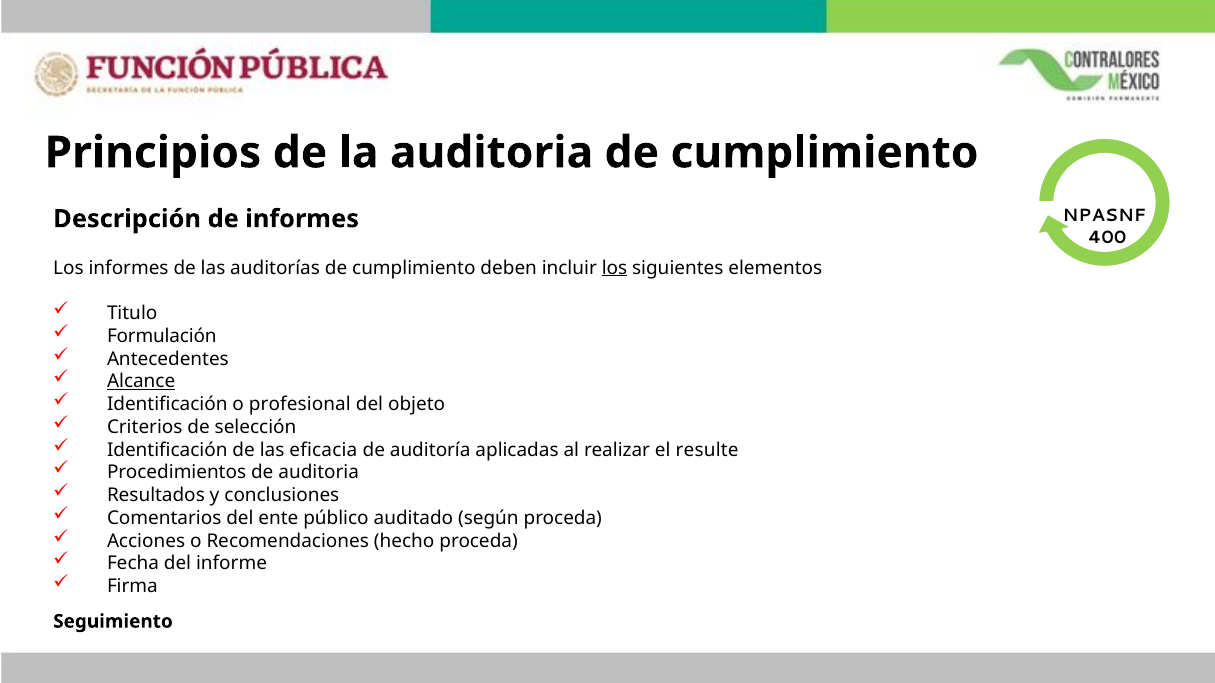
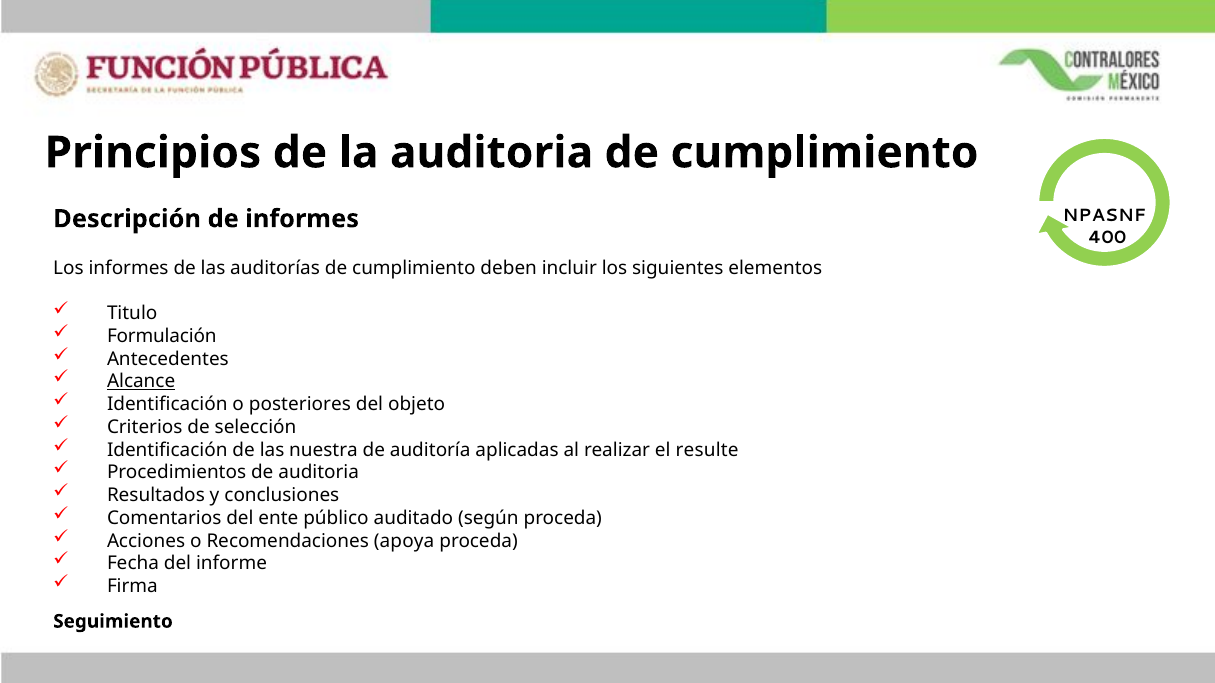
los underline: present -> none (615, 268)
profesional: profesional -> posteriores (300, 405)
eficacia: eficacia -> nuestra (323, 450)
hecho: hecho -> apoya (404, 541)
